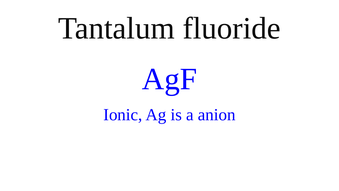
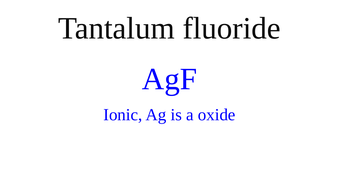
anion: anion -> oxide (217, 115)
